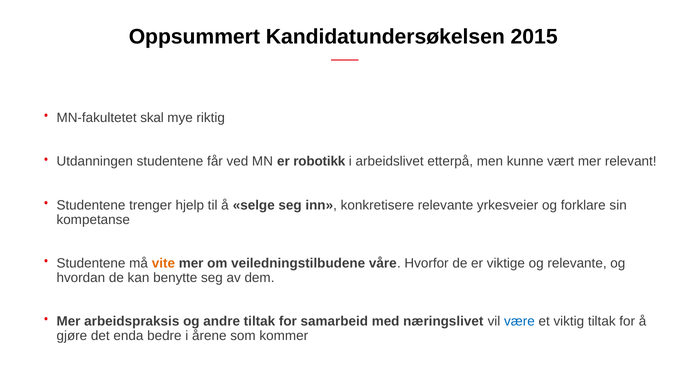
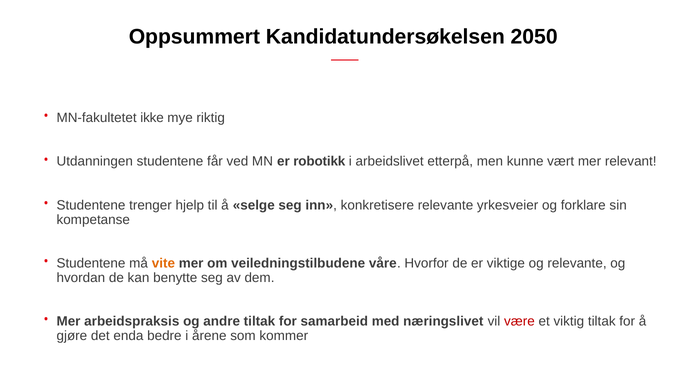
2015: 2015 -> 2050 (534, 37)
skal: skal -> ikke (152, 118)
være colour: blue -> red (519, 322)
